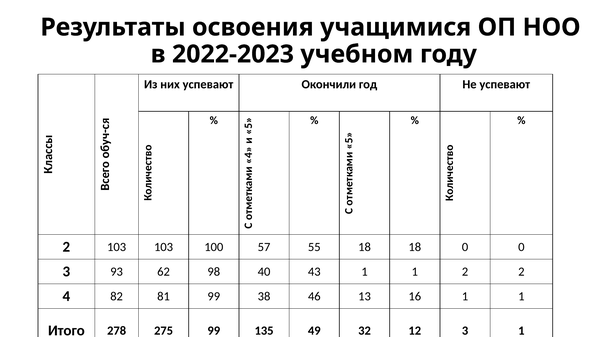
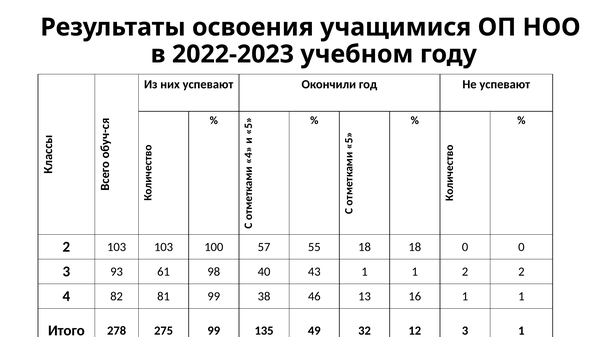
62: 62 -> 61 (164, 272)
